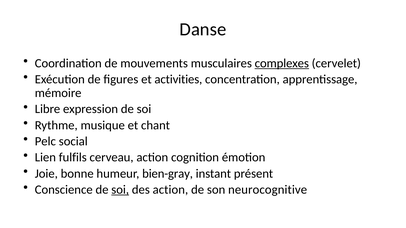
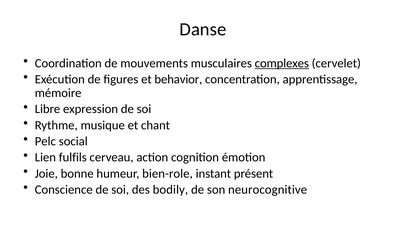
activities: activities -> behavior (178, 79)
bien-gray: bien-gray -> bien-role (168, 174)
soi underline: present -> none (120, 190)
des action: action -> bodily (170, 190)
